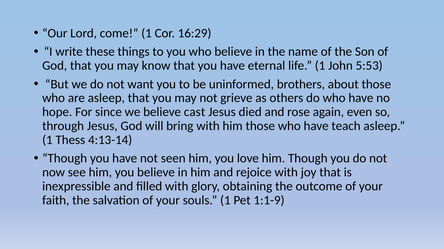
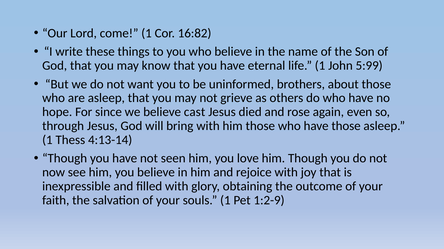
16:29: 16:29 -> 16:82 (195, 33)
5:53: 5:53 -> 5:99 (369, 66)
have teach: teach -> those (346, 126)
1:1-9: 1:1-9 -> 1:2-9 (269, 201)
